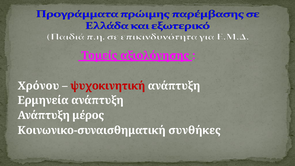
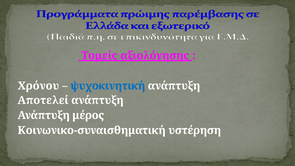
ψυχοκινητική colour: red -> blue (108, 86)
Ερμηνεία: Ερμηνεία -> Αποτελεί (43, 100)
συνθήκες: συνθήκες -> υστέρηση (195, 130)
